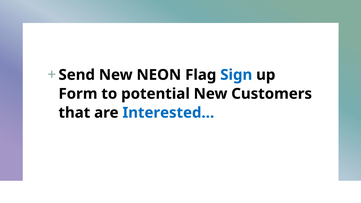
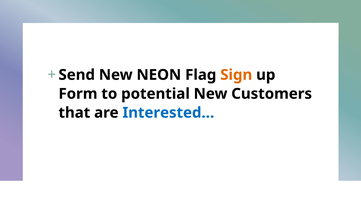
Sign colour: blue -> orange (236, 75)
